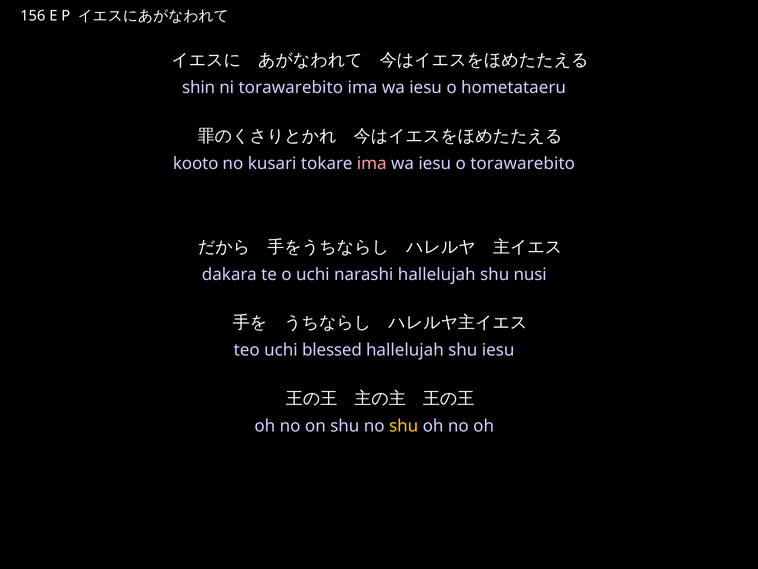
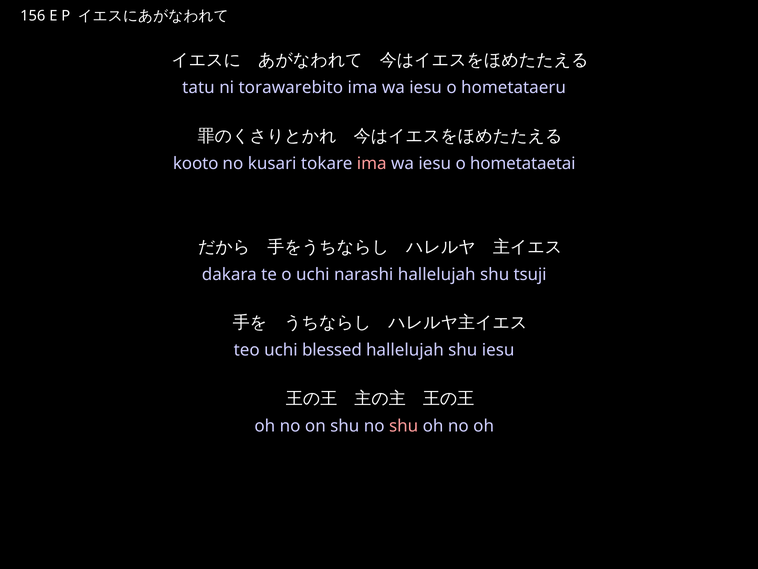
shin: shin -> tatu (198, 88)
o torawarebito: torawarebito -> hometataetai (523, 163)
nusi: nusi -> tsuji (530, 274)
shu colour: yellow -> pink (404, 426)
